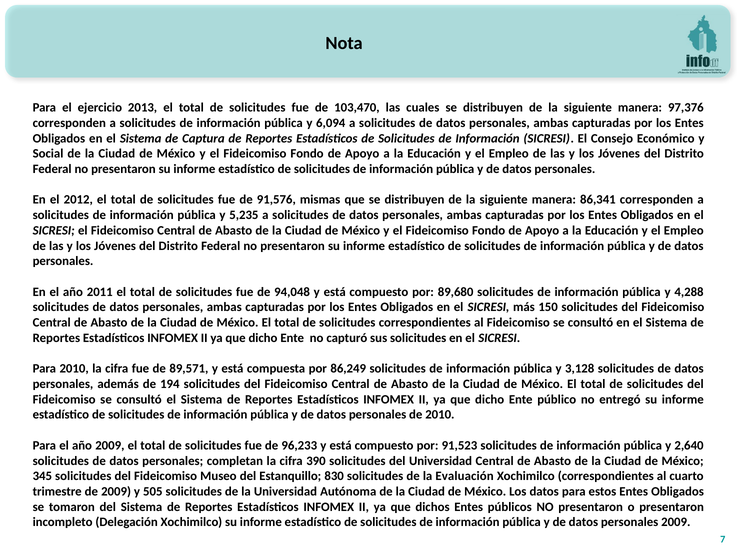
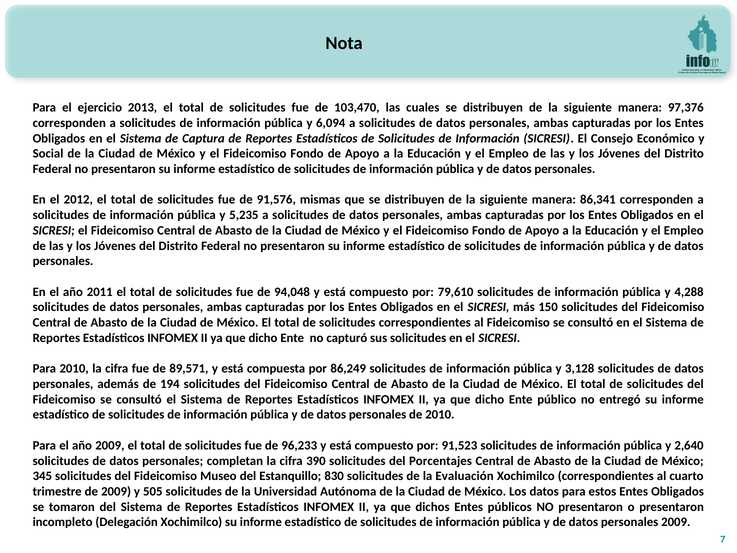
89,680: 89,680 -> 79,610 (456, 292)
del Universidad: Universidad -> Porcentajes (440, 461)
